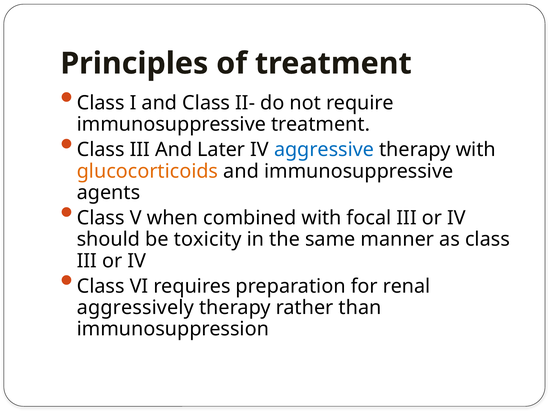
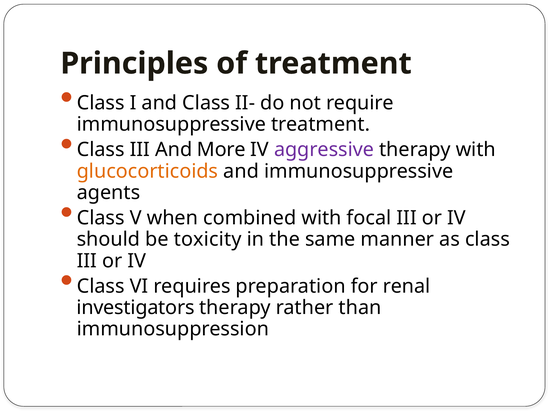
Later: Later -> More (221, 150)
aggressive colour: blue -> purple (324, 150)
aggressively: aggressively -> investigators (135, 307)
